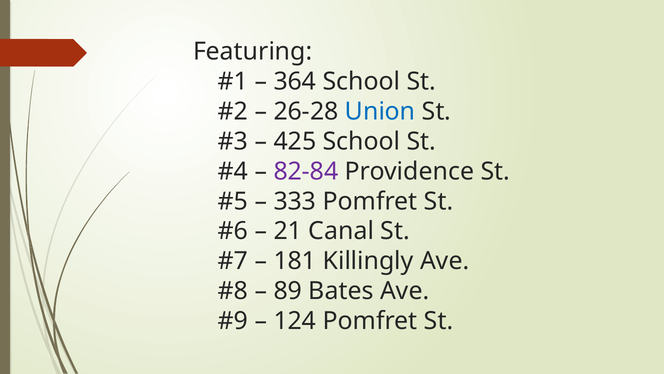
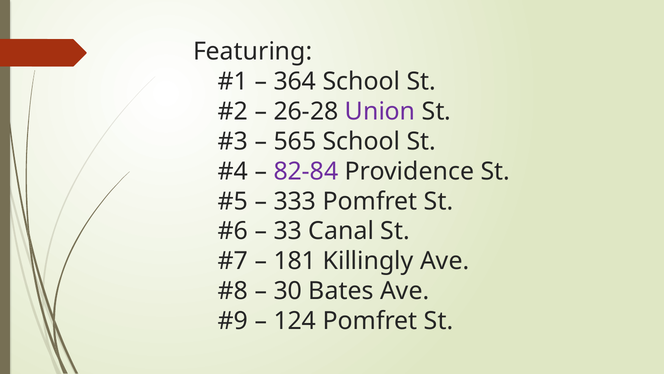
Union colour: blue -> purple (380, 111)
425: 425 -> 565 (295, 141)
21: 21 -> 33 (288, 231)
89: 89 -> 30 (288, 291)
